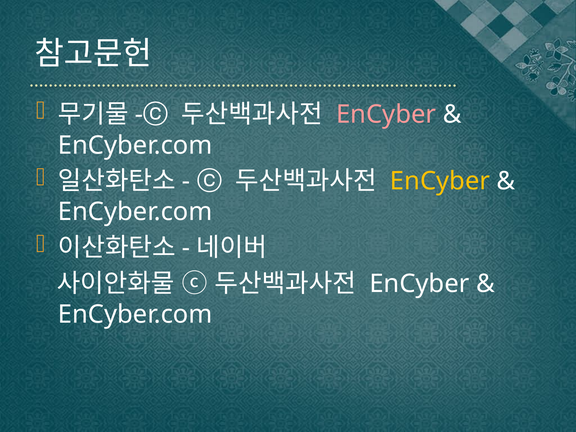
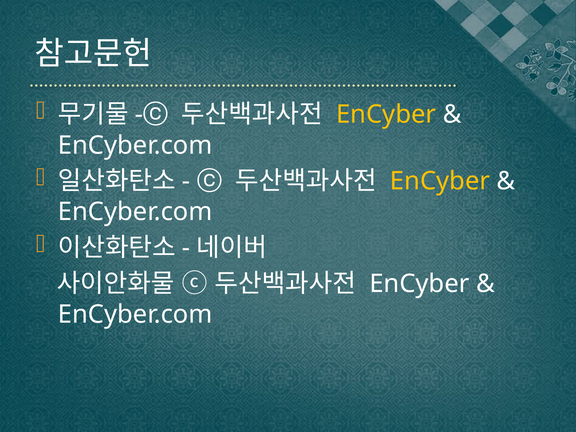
EnCyber colour: pink -> yellow (386, 115)
